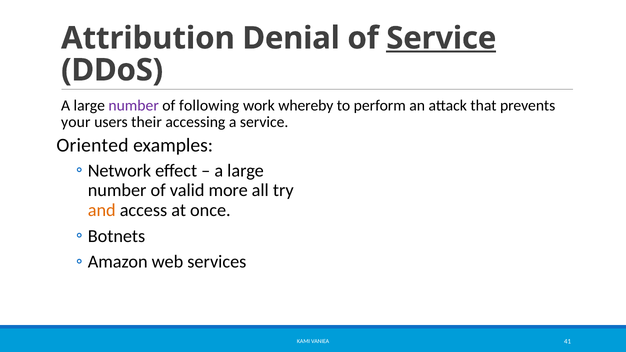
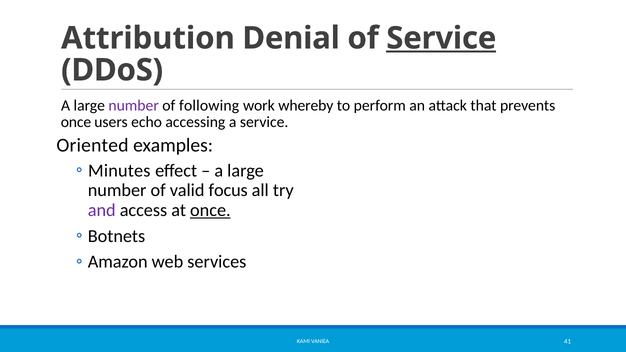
your: your -> once (76, 122)
their: their -> echo (147, 122)
Network: Network -> Minutes (119, 171)
more: more -> focus (228, 190)
and colour: orange -> purple (102, 210)
once underline: none -> present (210, 210)
